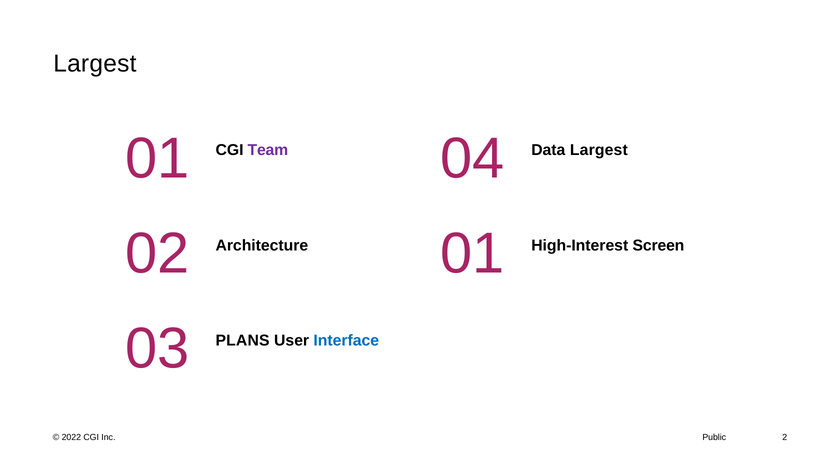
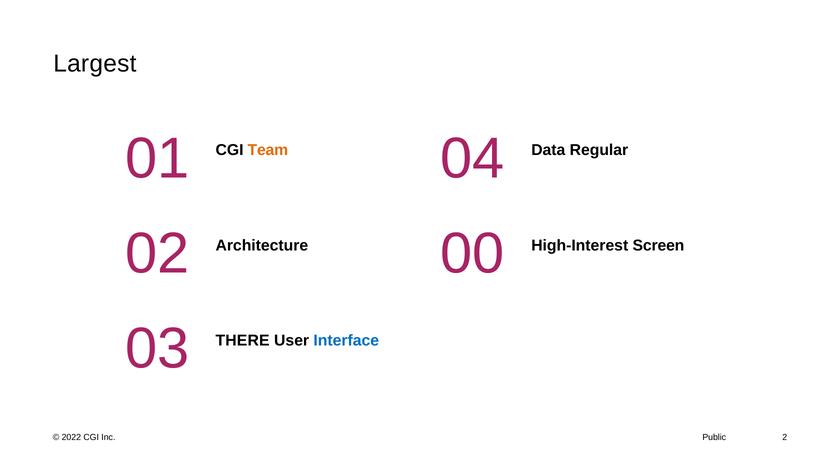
Team colour: purple -> orange (268, 150)
Data Largest: Largest -> Regular (599, 150)
Architecture 01: 01 -> 00 (472, 254)
PLANS: PLANS -> THERE (243, 341)
